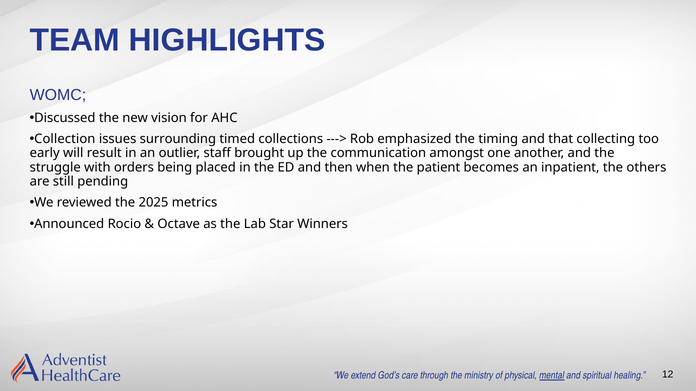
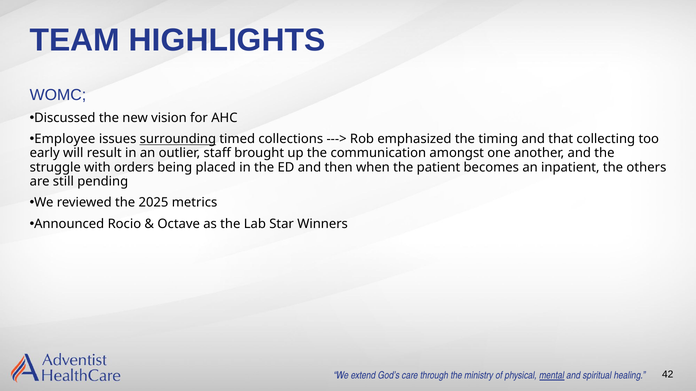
Collection: Collection -> Employee (65, 139)
surrounding underline: none -> present (178, 139)
12: 12 -> 42 (668, 375)
